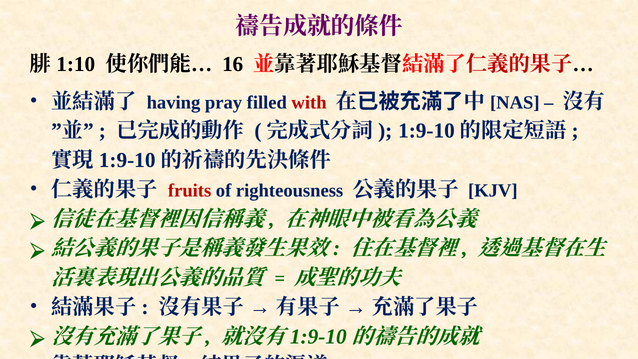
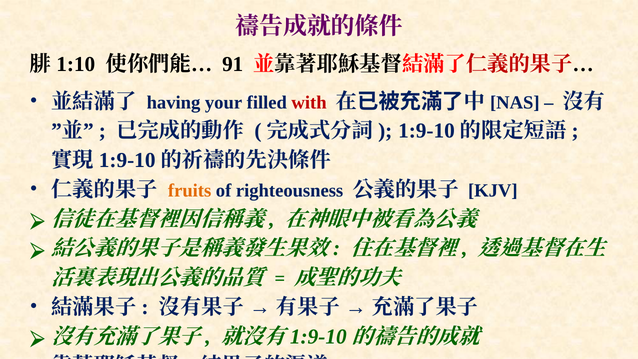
16: 16 -> 91 (233, 64)
pray: pray -> your (224, 102)
fruits colour: red -> orange (190, 190)
